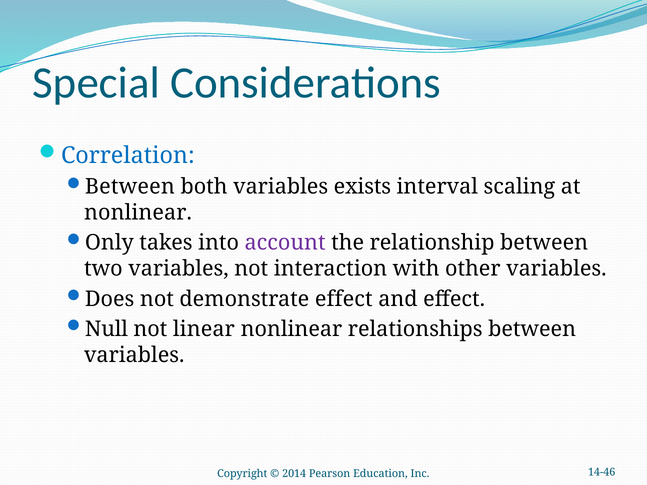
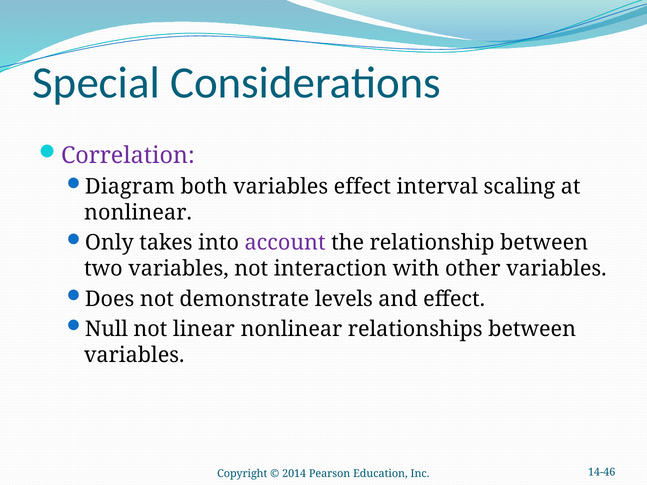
Correlation colour: blue -> purple (128, 156)
Between: Between -> Diagram (130, 187)
variables exists: exists -> effect (362, 187)
demonstrate effect: effect -> levels (344, 299)
